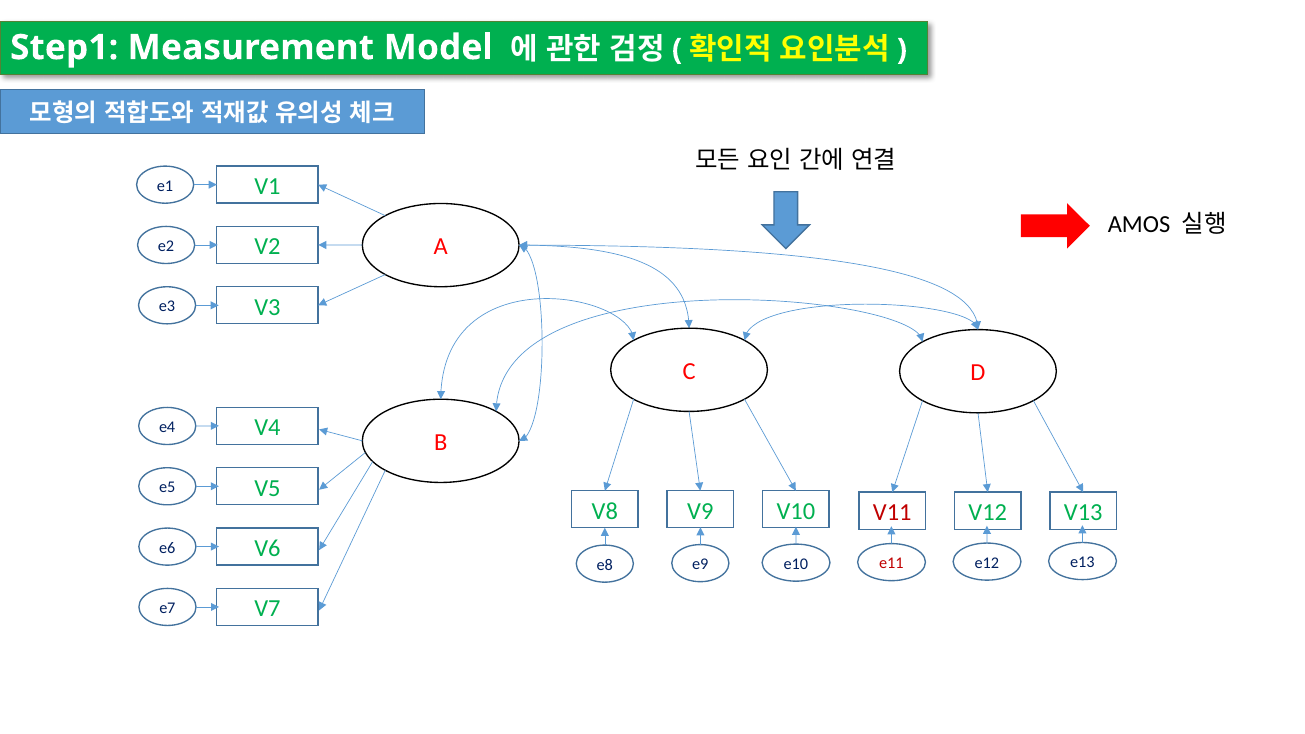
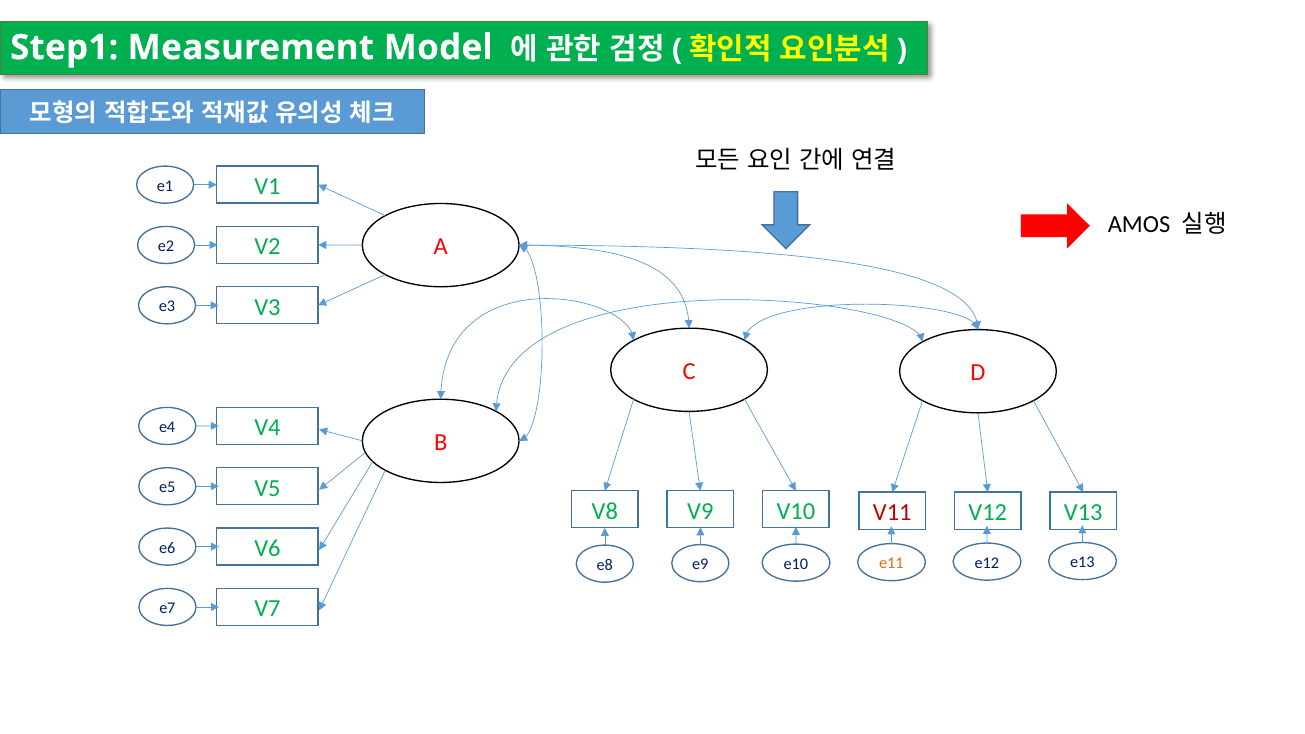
e11 colour: red -> orange (891, 563)
